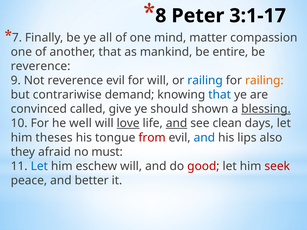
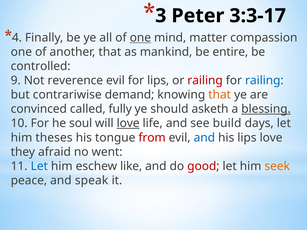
8: 8 -> 3 (161, 16)
3:1-17: 3:1-17 -> 3:3-17 (258, 16)
7: 7 -> 4 (17, 38)
one underline: none -> present (140, 38)
reverence: reverence -> controlled (41, 66)
for will: will -> lips (158, 81)
railing colour: blue -> red (205, 81)
railing colour: orange -> blue (264, 81)
that colour: blue -> orange (220, 95)
give: give -> fully (120, 109)
shown: shown -> asketh (210, 109)
well: well -> soul (81, 123)
and underline: present -> none (177, 123)
clean: clean -> build (227, 123)
lips also: also -> love (271, 138)
must: must -> went (107, 152)
eschew will: will -> like (131, 166)
seek colour: red -> orange (277, 166)
better: better -> speak (92, 181)
